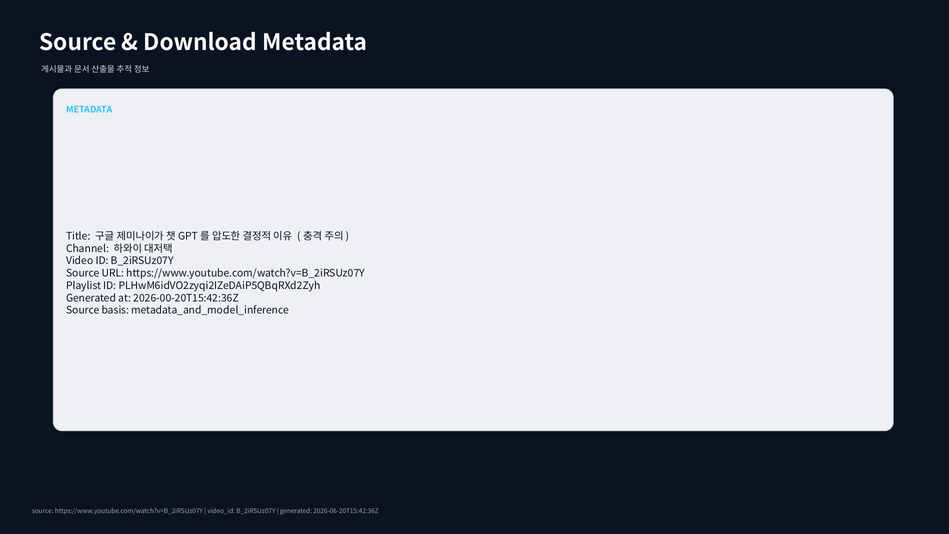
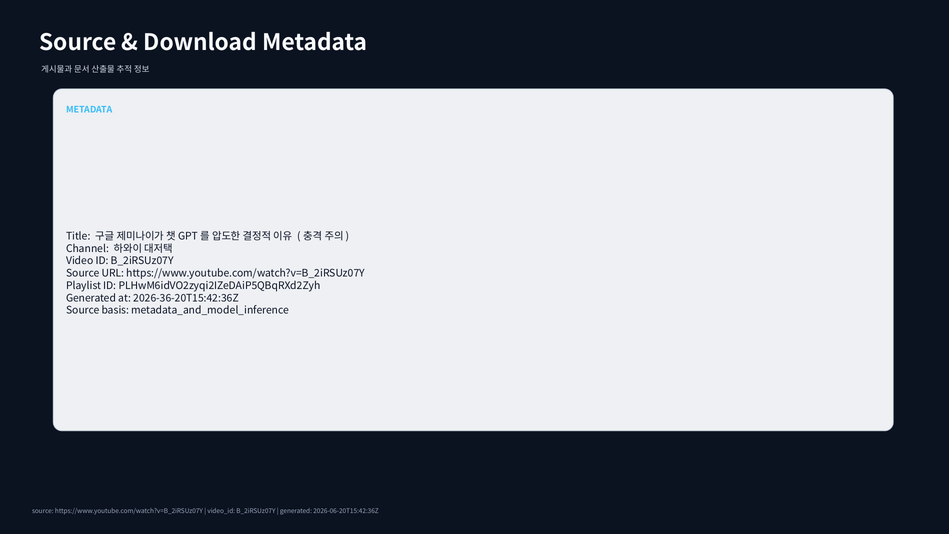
2026-00-20T15:42:36Z: 2026-00-20T15:42:36Z -> 2026-36-20T15:42:36Z (186, 298)
